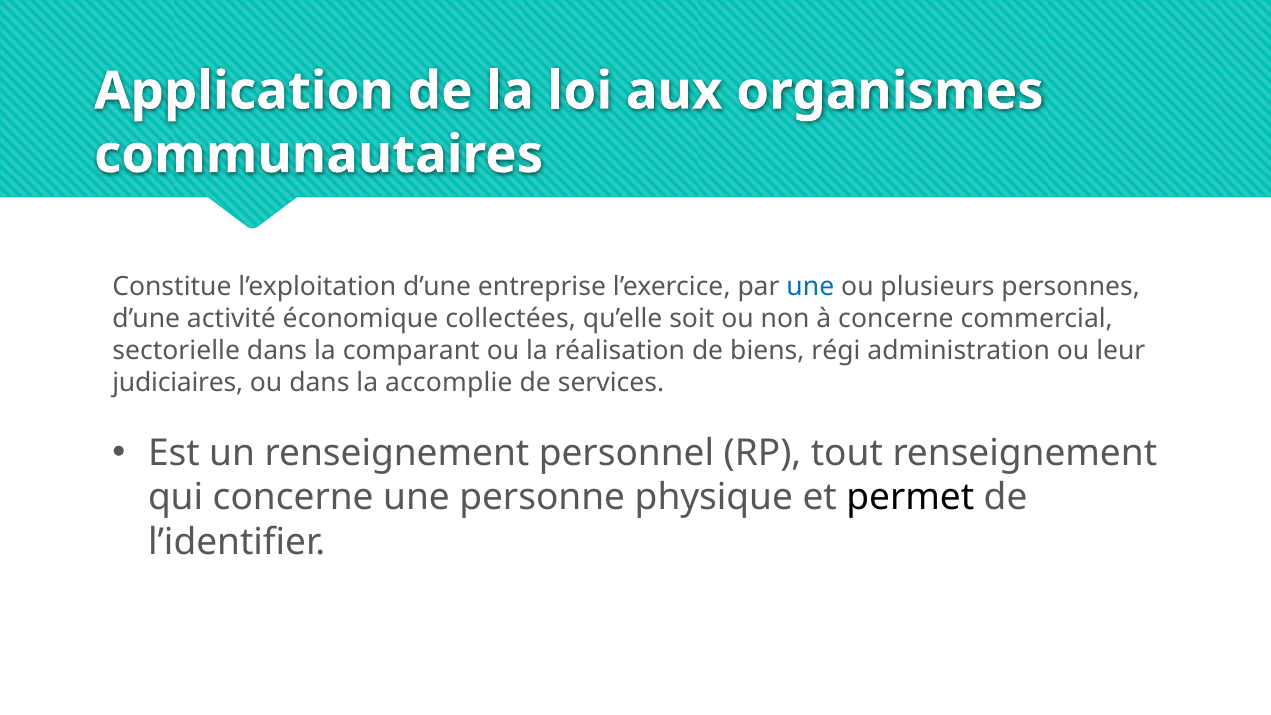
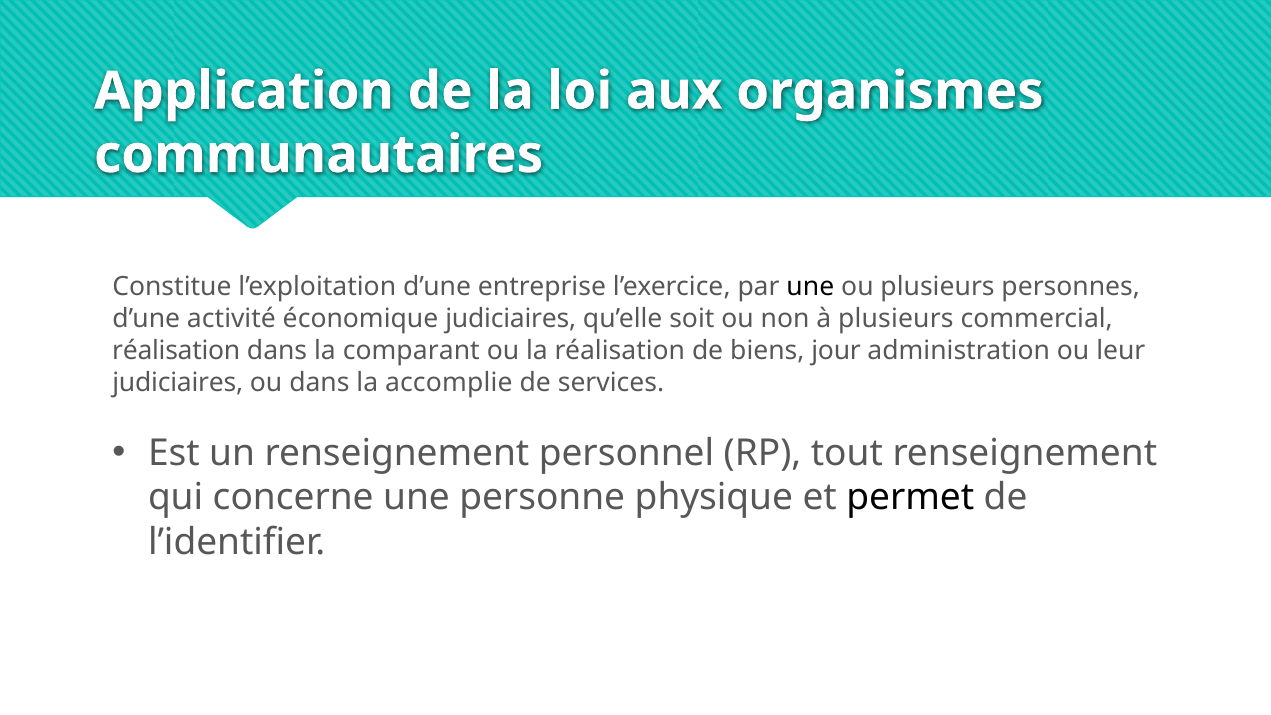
une colour: blue -> black (810, 287)
économique collectées: collectées -> judiciaires (511, 319)
à concerne: concerne -> plusieurs (896, 319)
sectorielle: sectorielle -> réalisation (176, 351)
régi: régi -> jour (836, 351)
